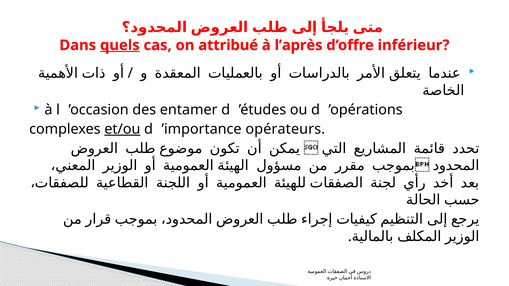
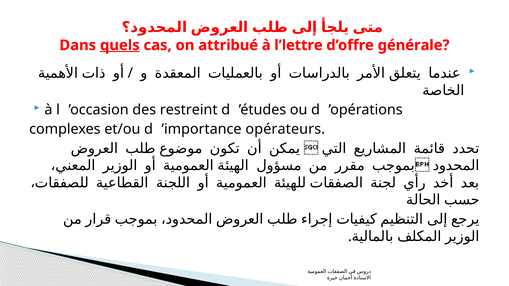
l’après: l’après -> l’lettre (299, 45)
inférieur: inférieur -> générale (414, 45)
entamer: entamer -> restreint (189, 110)
et/ou underline: present -> none (122, 129)
